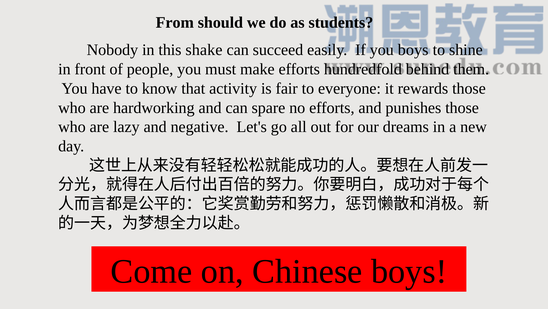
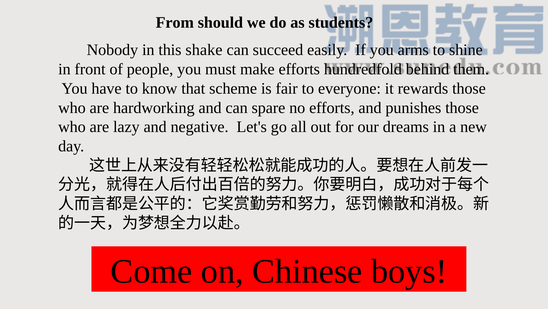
you boys: boys -> arms (413, 50)
activity: activity -> scheme (233, 88)
